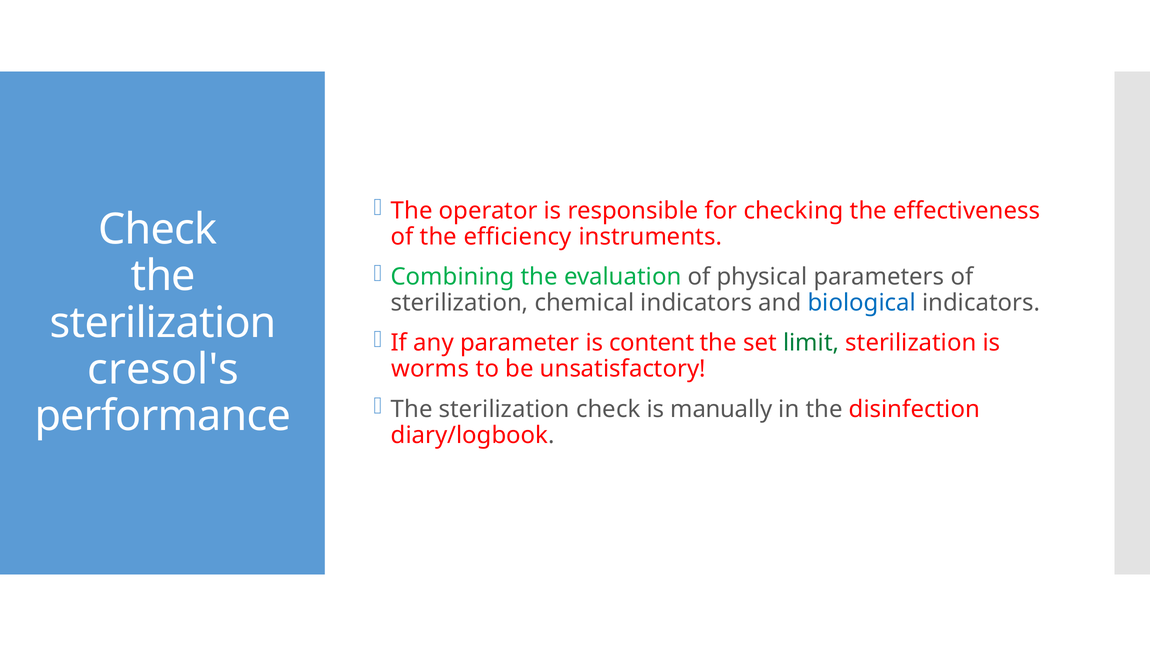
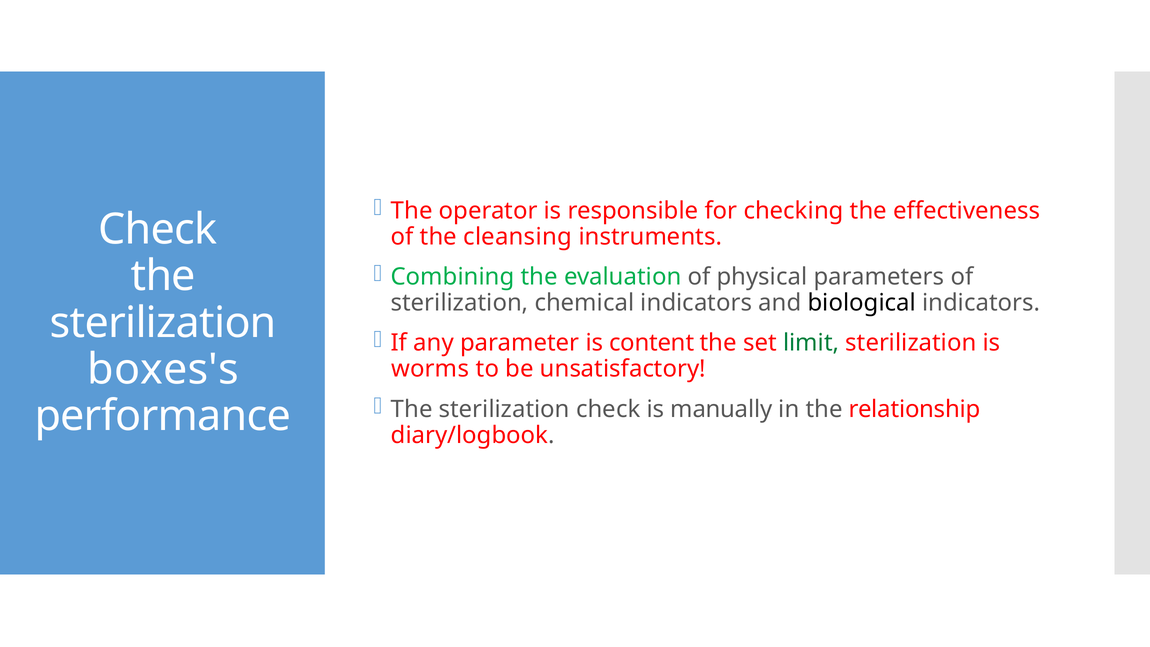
efficiency: efficiency -> cleansing (518, 237)
biological colour: blue -> black (862, 303)
cresol's: cresol's -> boxes's (163, 369)
disinfection: disinfection -> relationship (914, 409)
